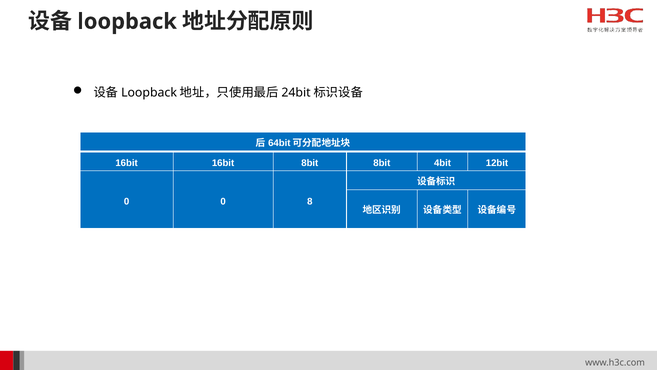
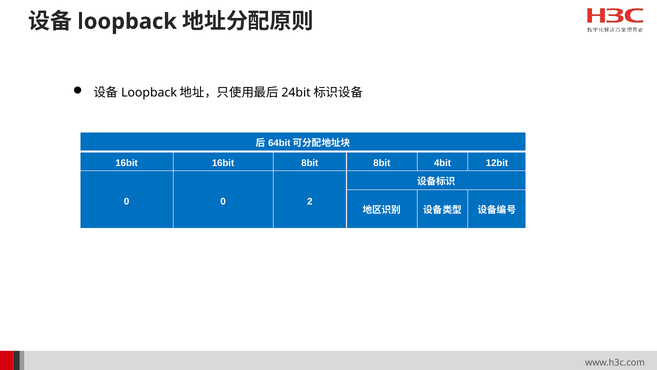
8: 8 -> 2 (310, 201)
